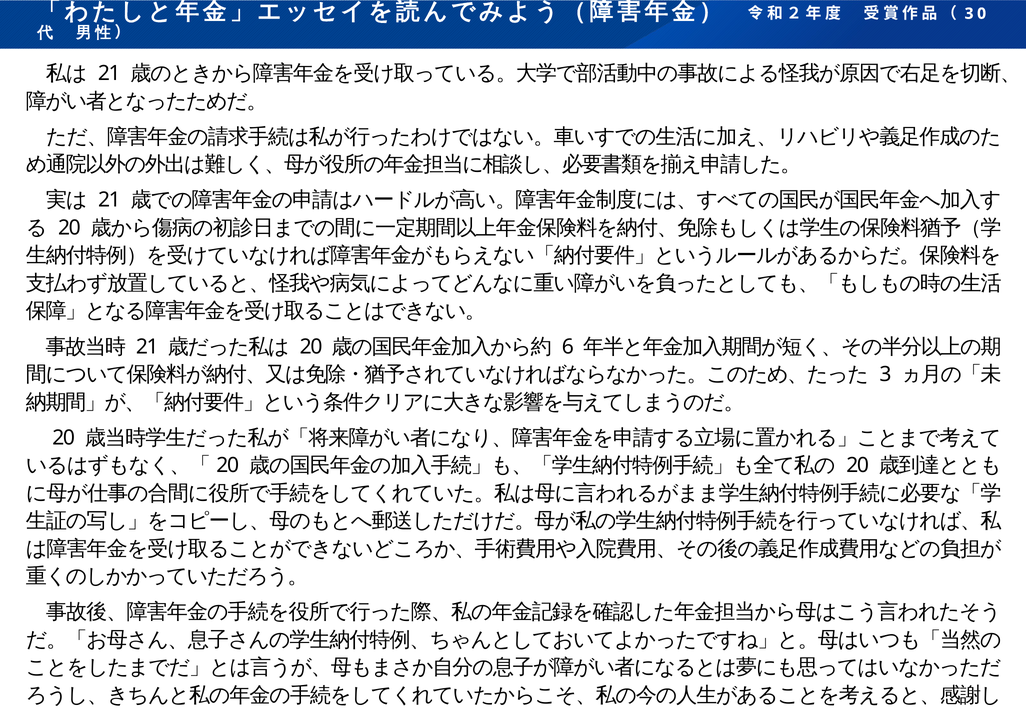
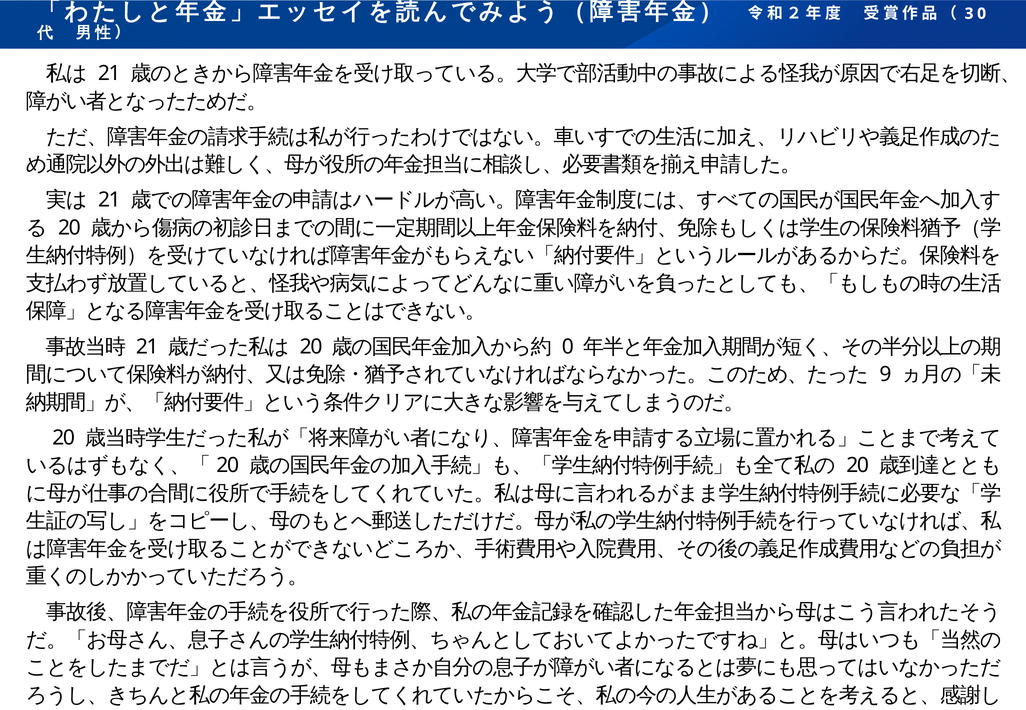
6: 6 -> 0 (568, 347)
3: 3 -> 9 (885, 374)
